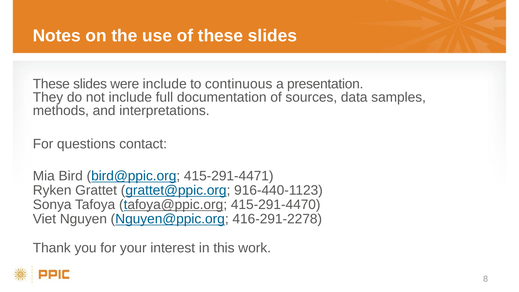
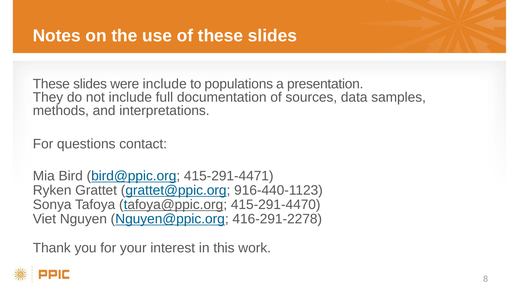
continuous: continuous -> populations (239, 84)
